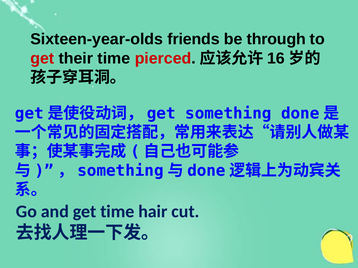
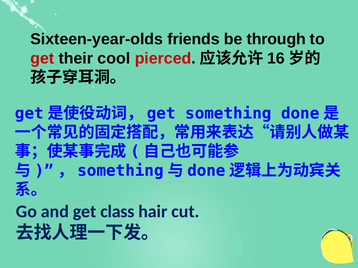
their time: time -> cool (114, 58)
get time: time -> class (117, 212)
